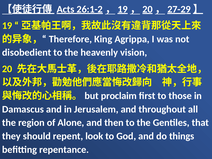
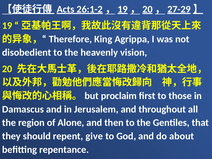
look: look -> give (94, 136)
things: things -> about (182, 136)
